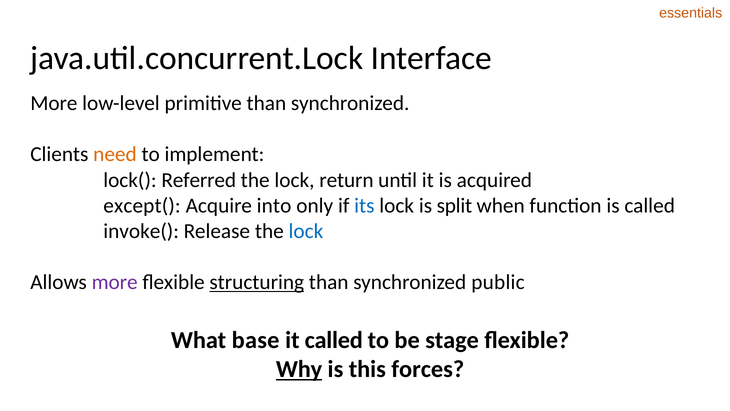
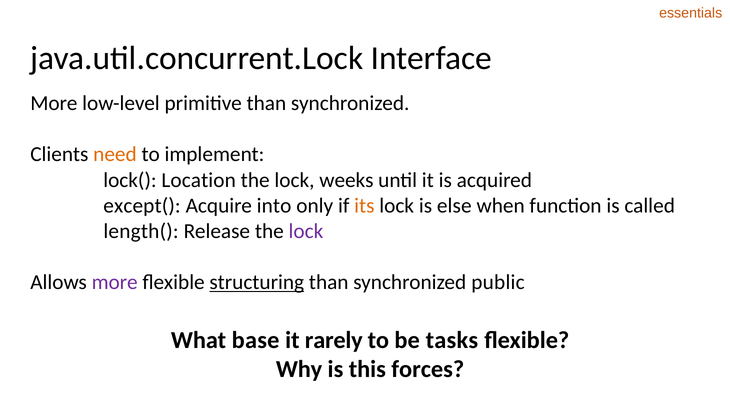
Referred: Referred -> Location (199, 180)
return: return -> weeks (346, 180)
its colour: blue -> orange (364, 205)
split: split -> else (454, 205)
invoke(: invoke( -> length( (141, 231)
lock colour: blue -> purple (306, 231)
it called: called -> rarely (334, 340)
stage: stage -> tasks (452, 340)
Why underline: present -> none (299, 369)
